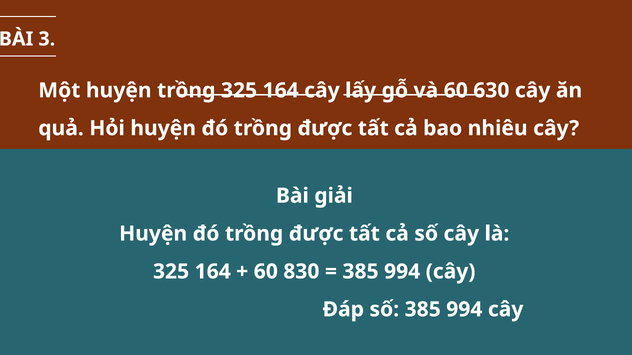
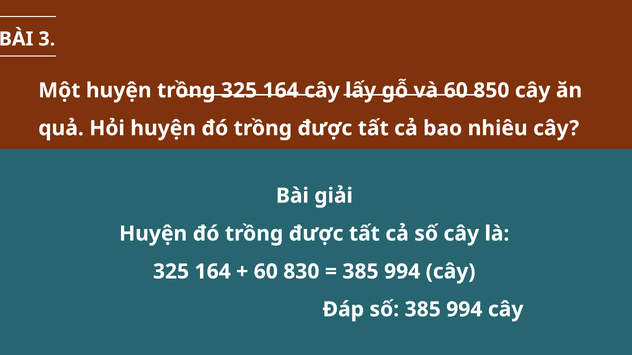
630: 630 -> 850 (491, 91)
